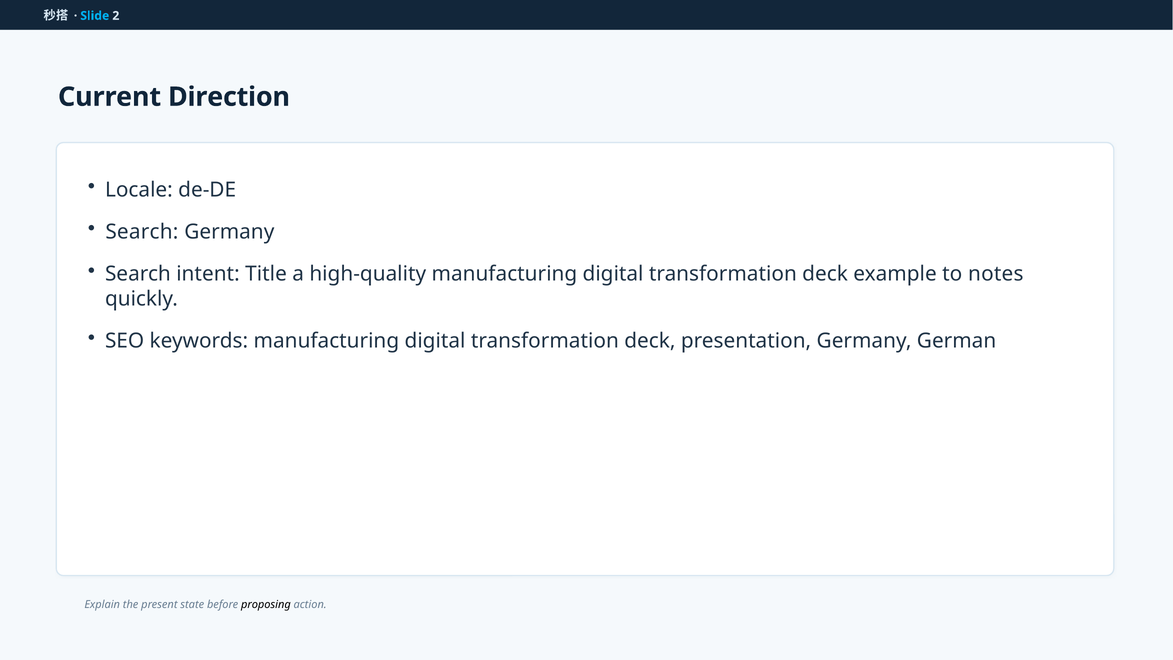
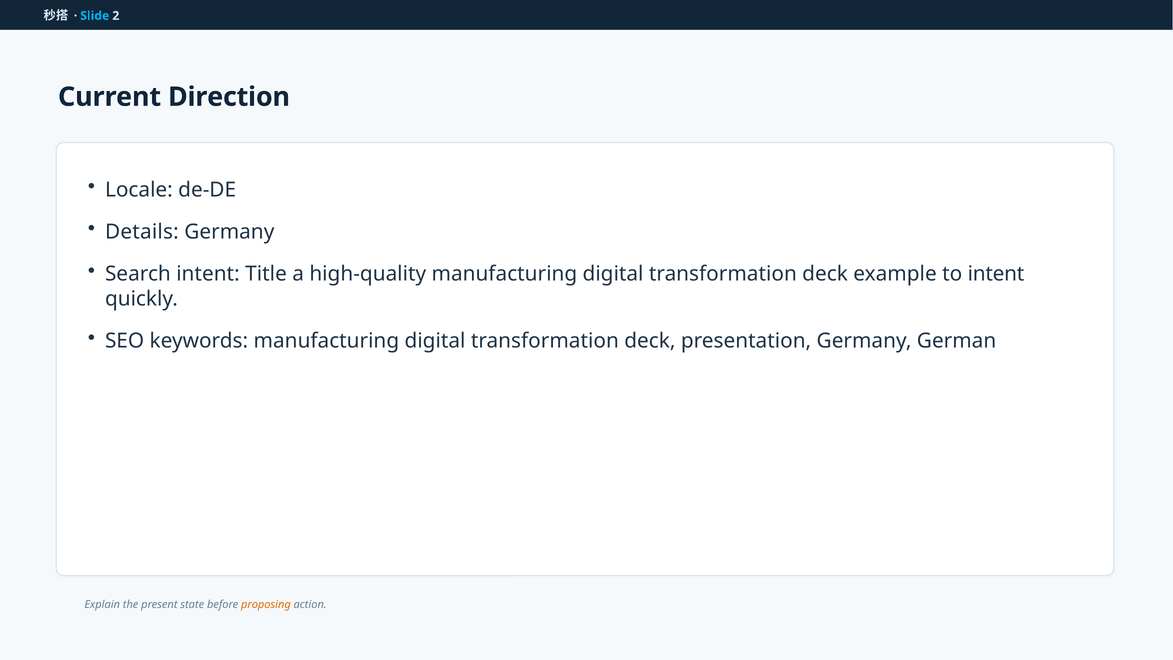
Search: Search -> Details (142, 232)
to notes: notes -> intent (996, 274)
proposing colour: black -> orange (266, 604)
